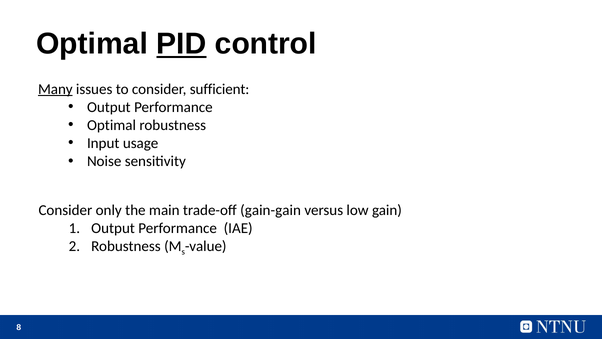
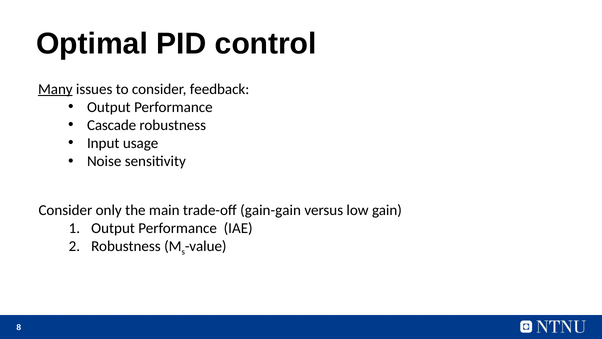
PID underline: present -> none (181, 44)
sufficient: sufficient -> feedback (220, 89)
Optimal: Optimal -> Cascade (112, 125)
